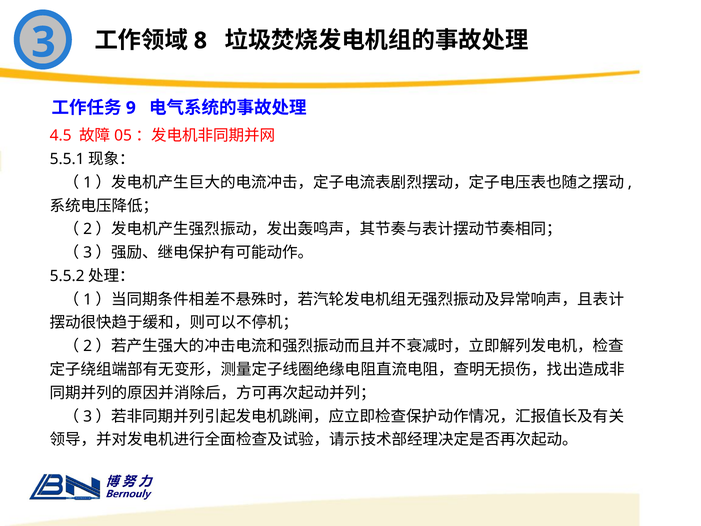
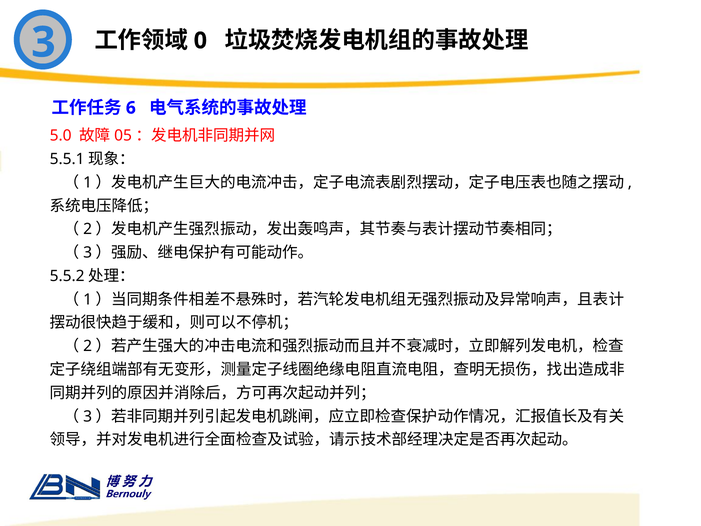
8: 8 -> 0 (200, 41)
9: 9 -> 6 (131, 108)
4.5: 4.5 -> 5.0 (61, 136)
